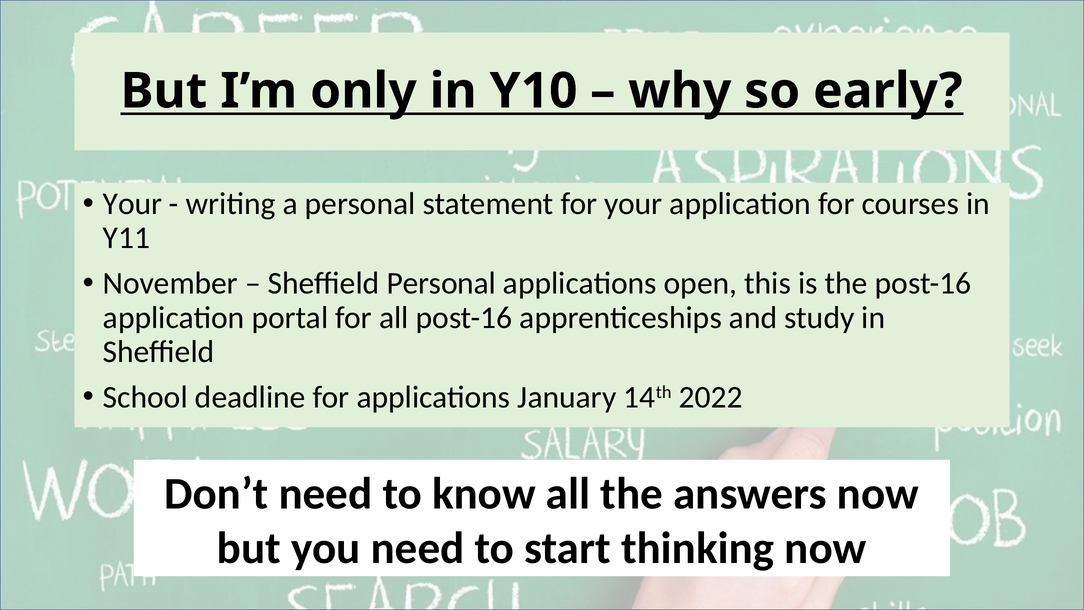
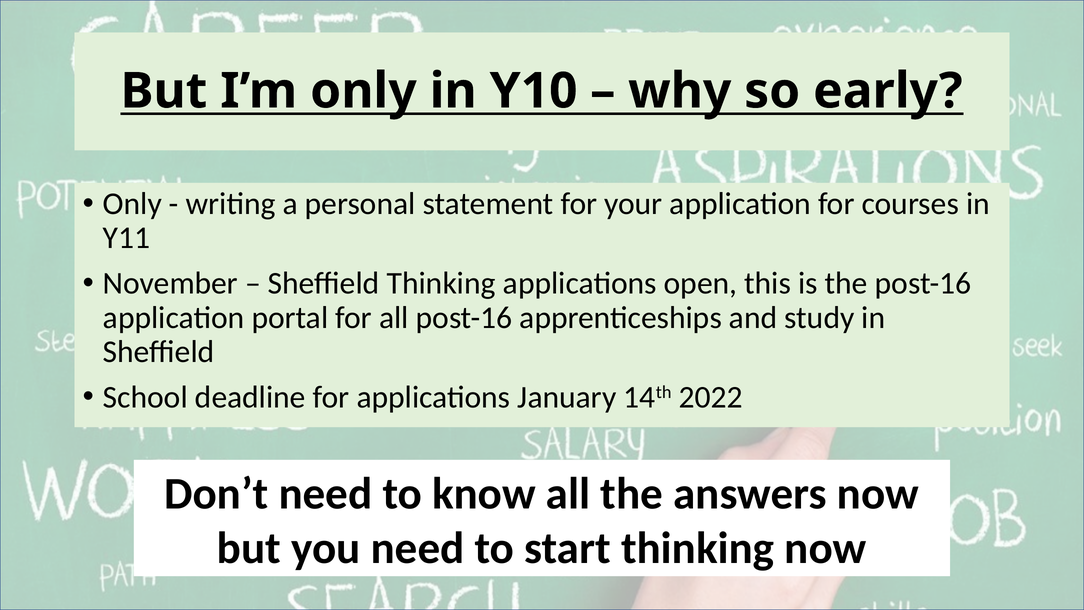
Your: Your -> Only (132, 204)
Sheffield Personal: Personal -> Thinking (441, 283)
